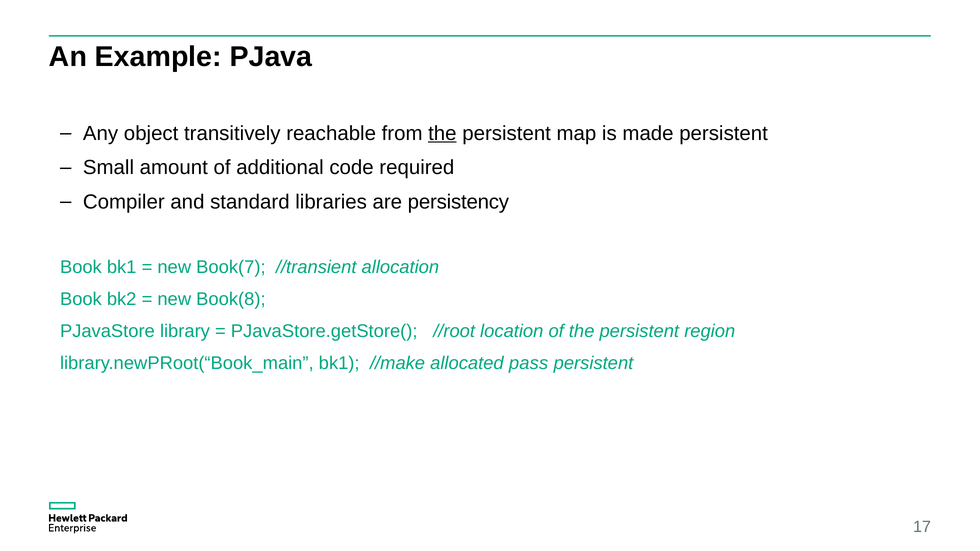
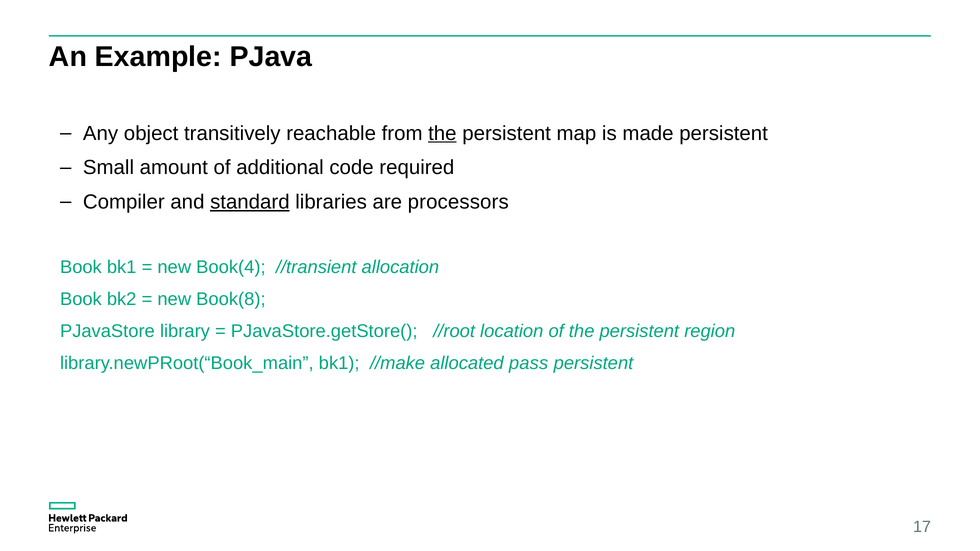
standard underline: none -> present (250, 202)
persistency: persistency -> processors (458, 202)
Book(7: Book(7 -> Book(4 (231, 267)
